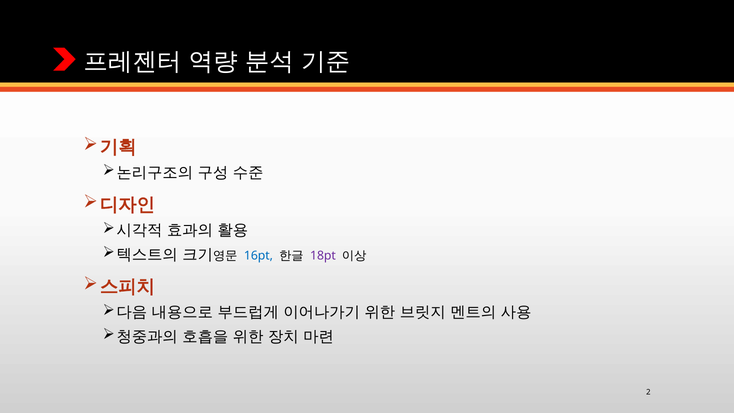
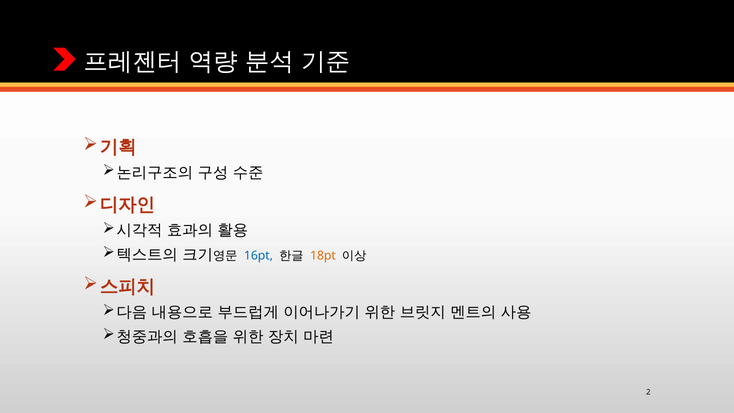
18pt colour: purple -> orange (323, 255)
